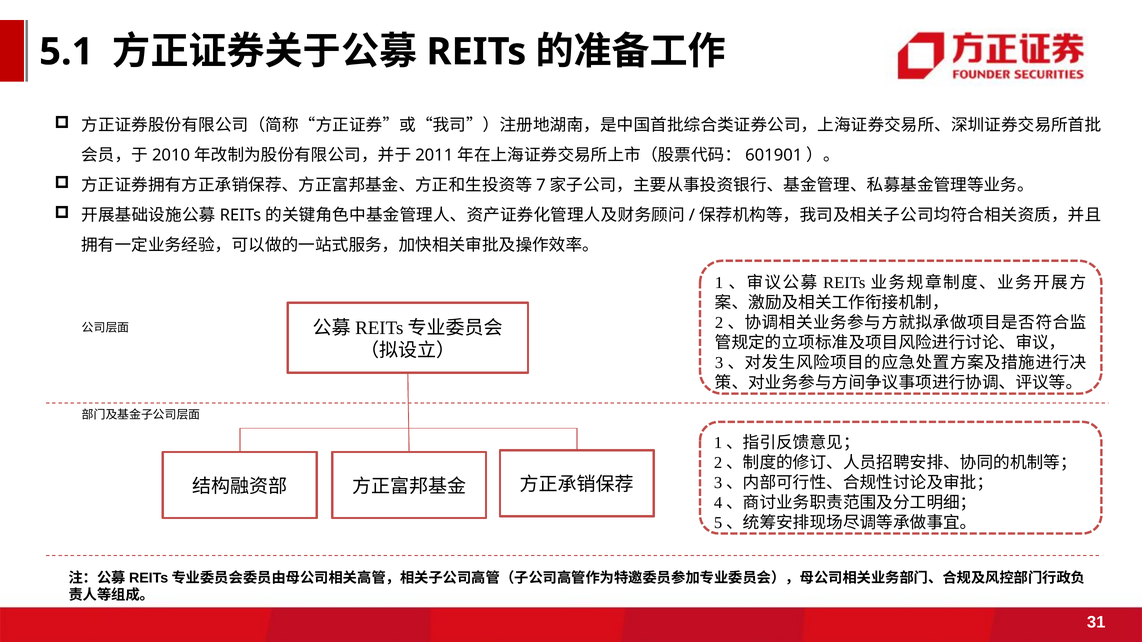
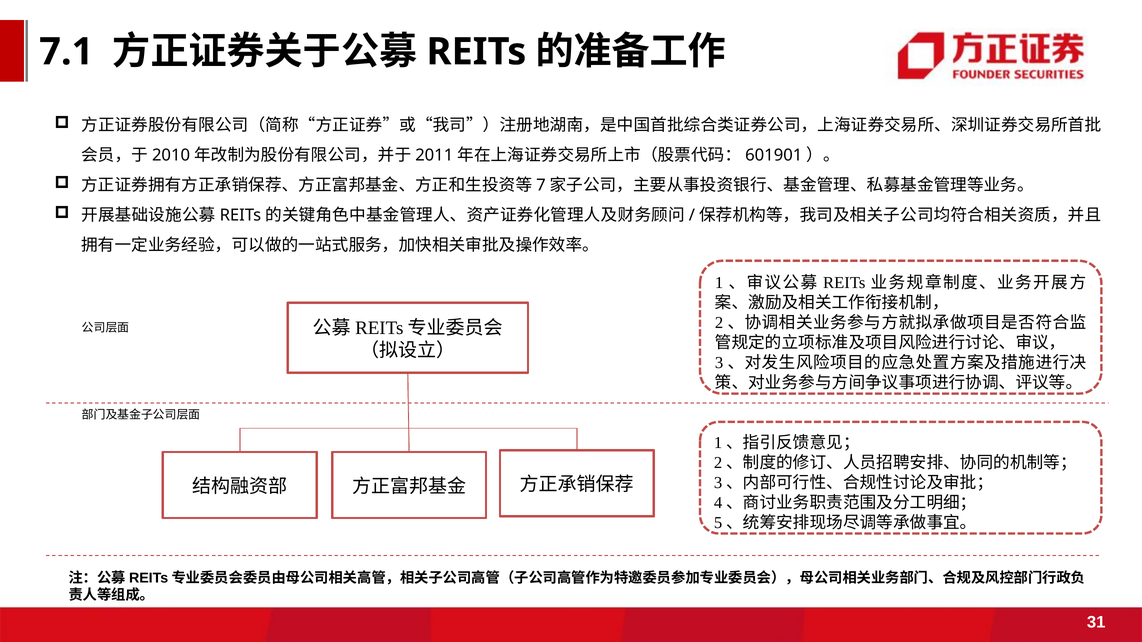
5.1: 5.1 -> 7.1 (66, 52)
